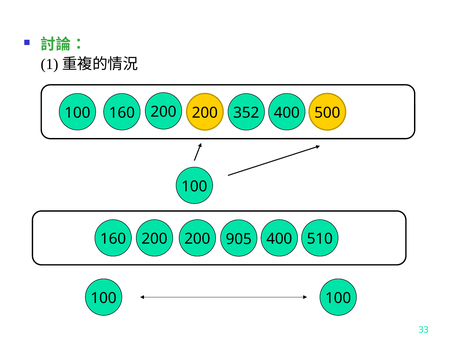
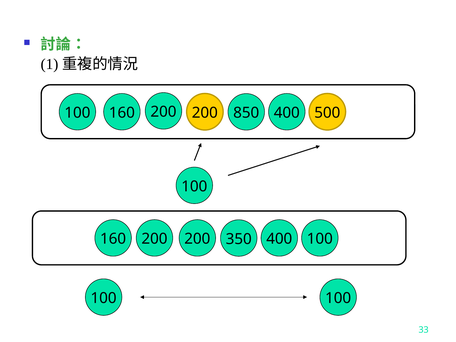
352: 352 -> 850 (246, 113)
905: 905 -> 350 (239, 239)
400 510: 510 -> 100 (320, 239)
